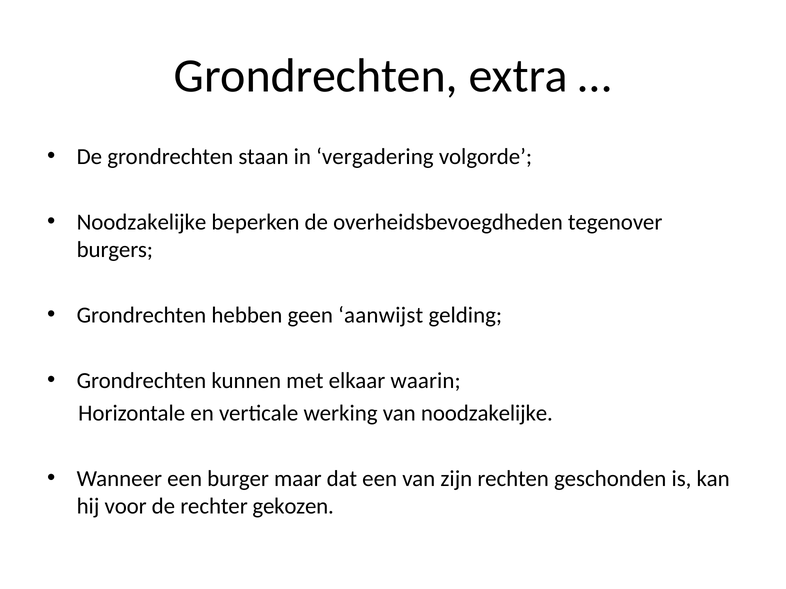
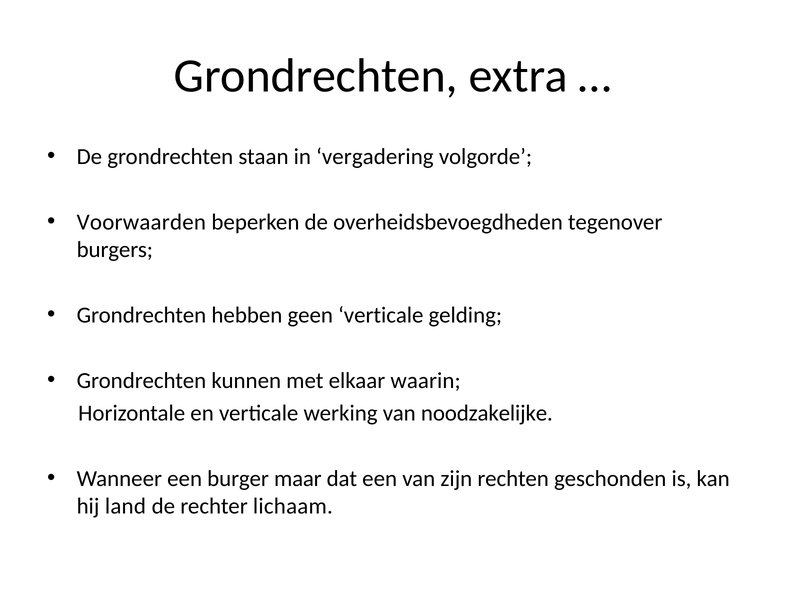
Noodzakelijke: Noodzakelijke -> Voorwaarden (141, 222)
geen aanwijst: aanwijst -> verticale (381, 315)
voor: voor -> land (125, 507)
gekozen: gekozen -> lichaam (293, 507)
